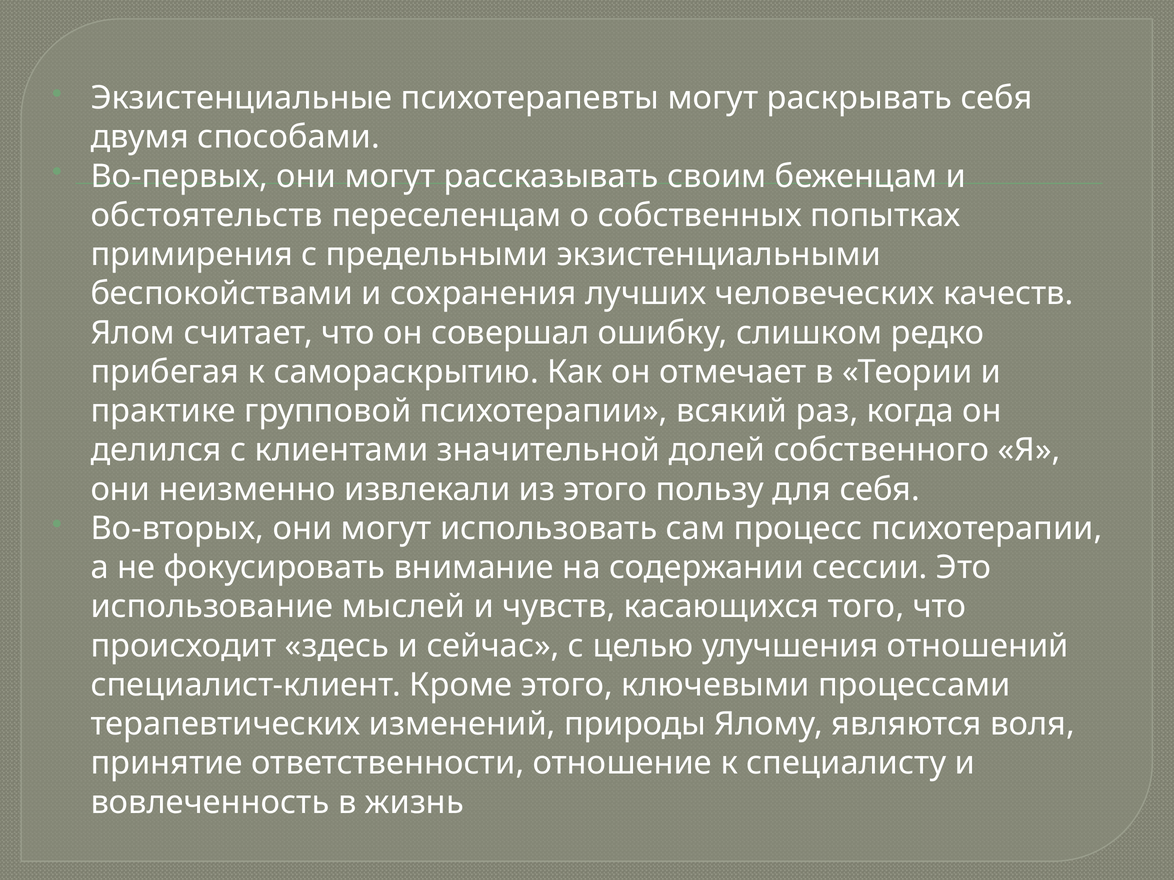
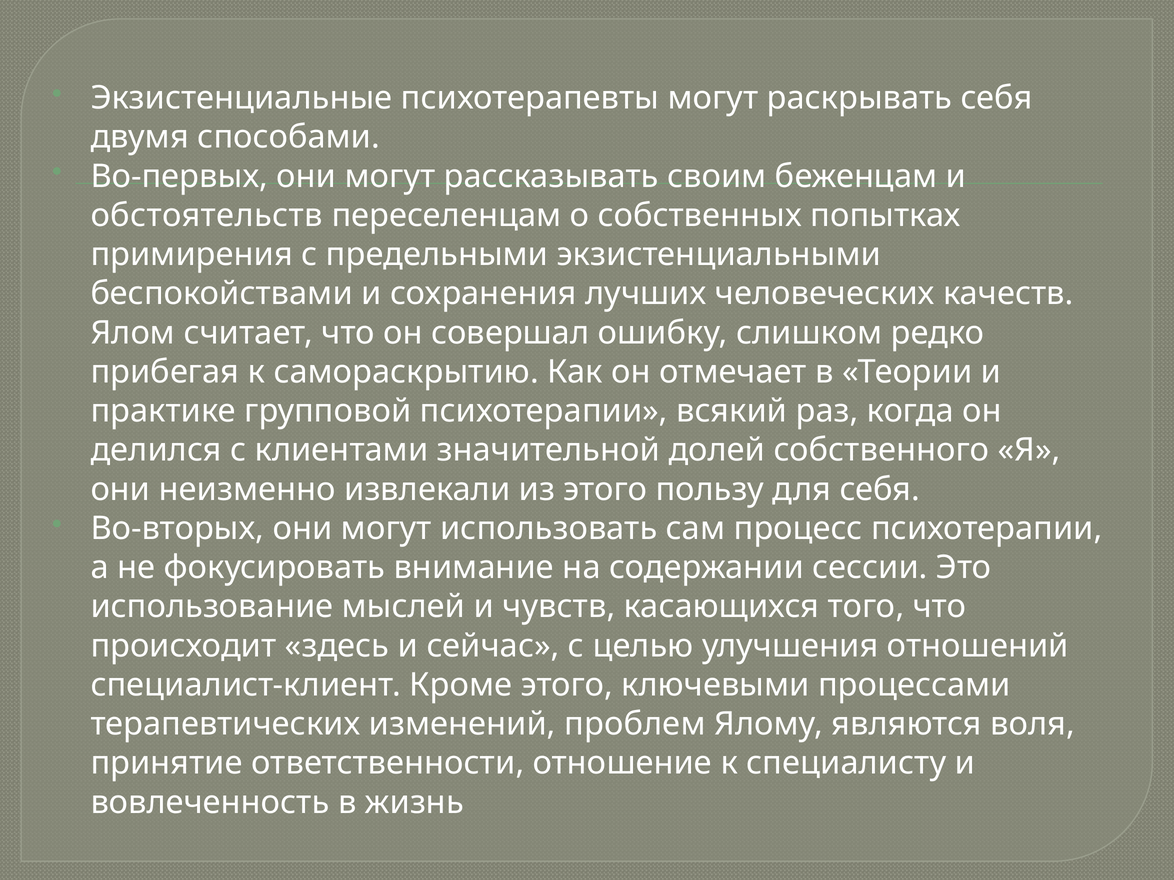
природы: природы -> проблем (635, 724)
